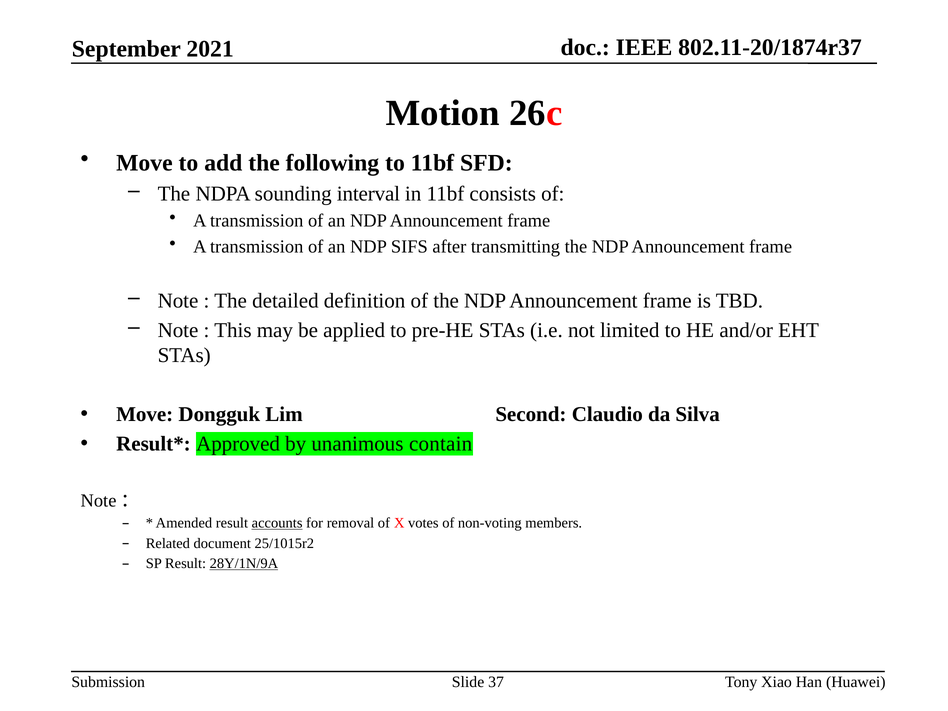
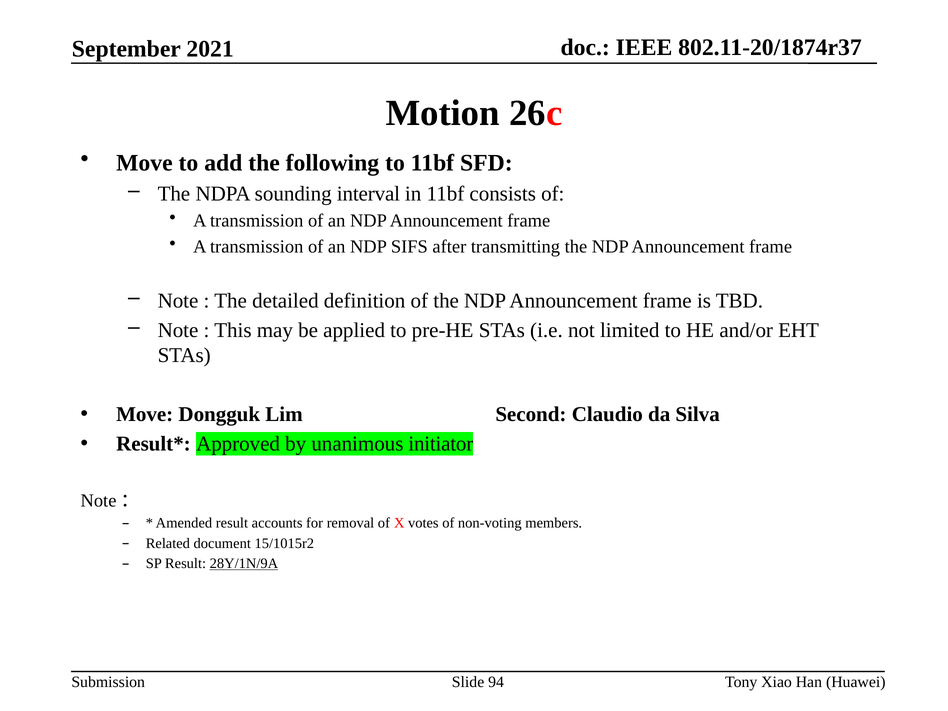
contain: contain -> initiator (441, 444)
accounts underline: present -> none (277, 523)
25/1015r2: 25/1015r2 -> 15/1015r2 (284, 543)
37: 37 -> 94 (496, 682)
